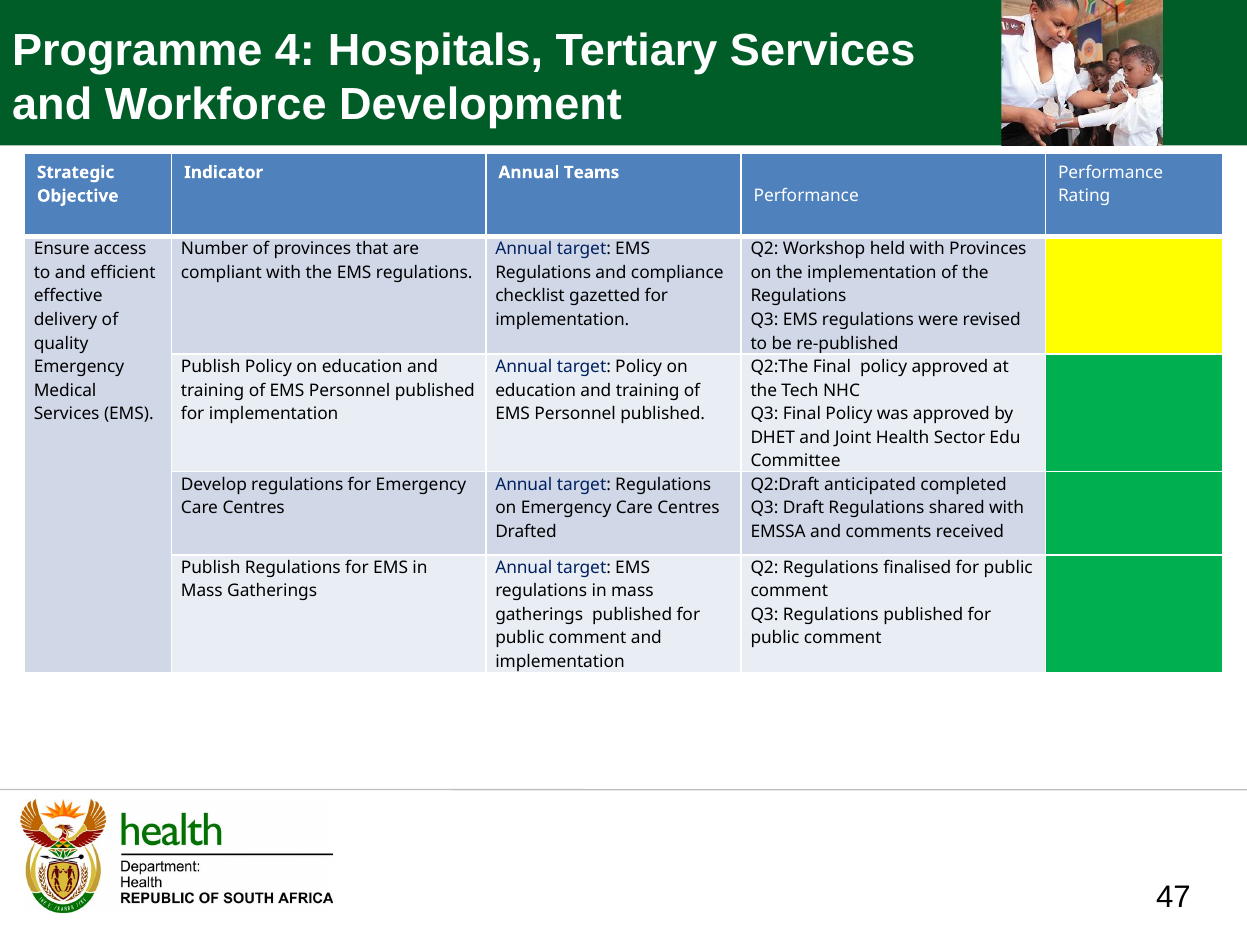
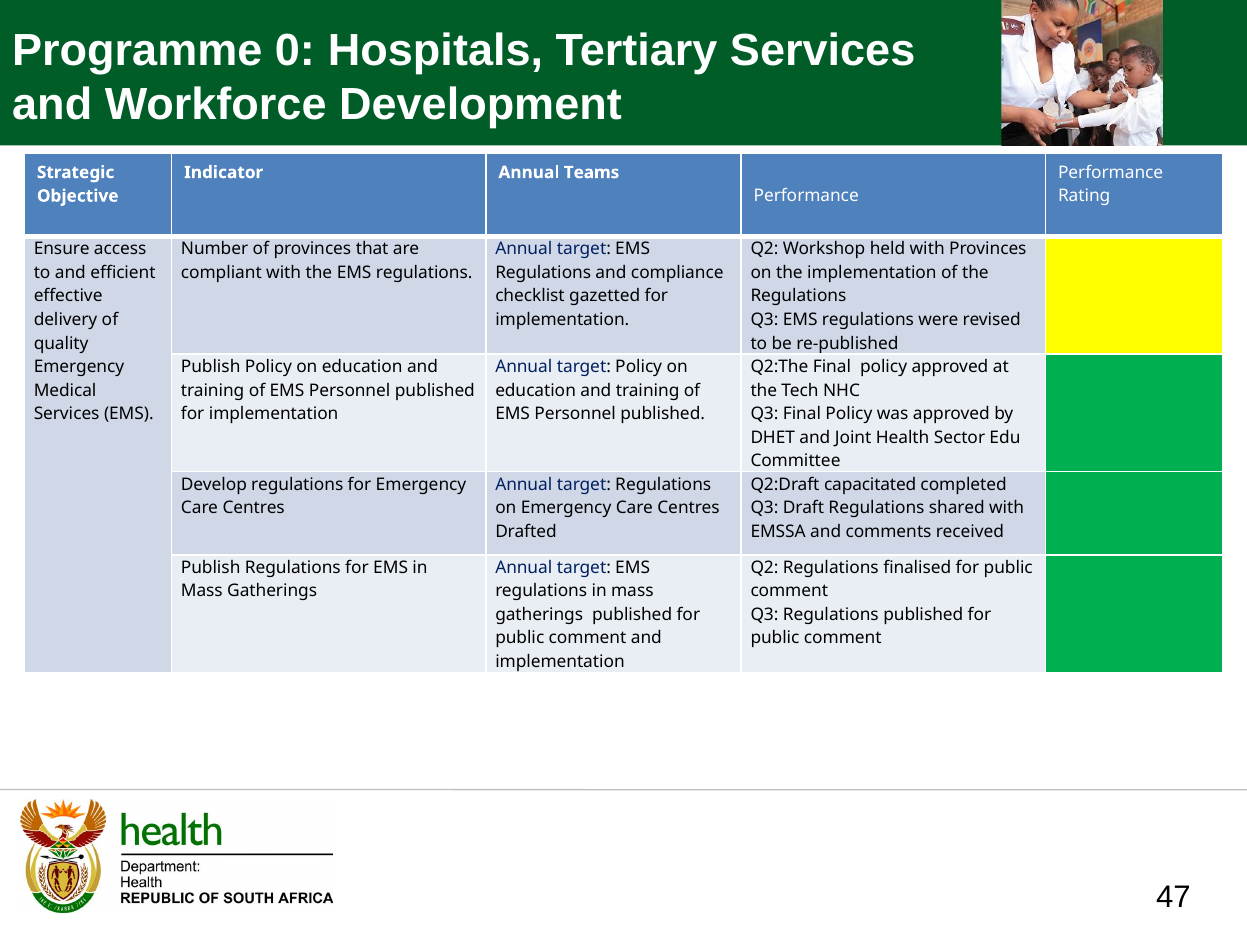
4: 4 -> 0 (295, 51)
anticipated: anticipated -> capacitated (870, 485)
